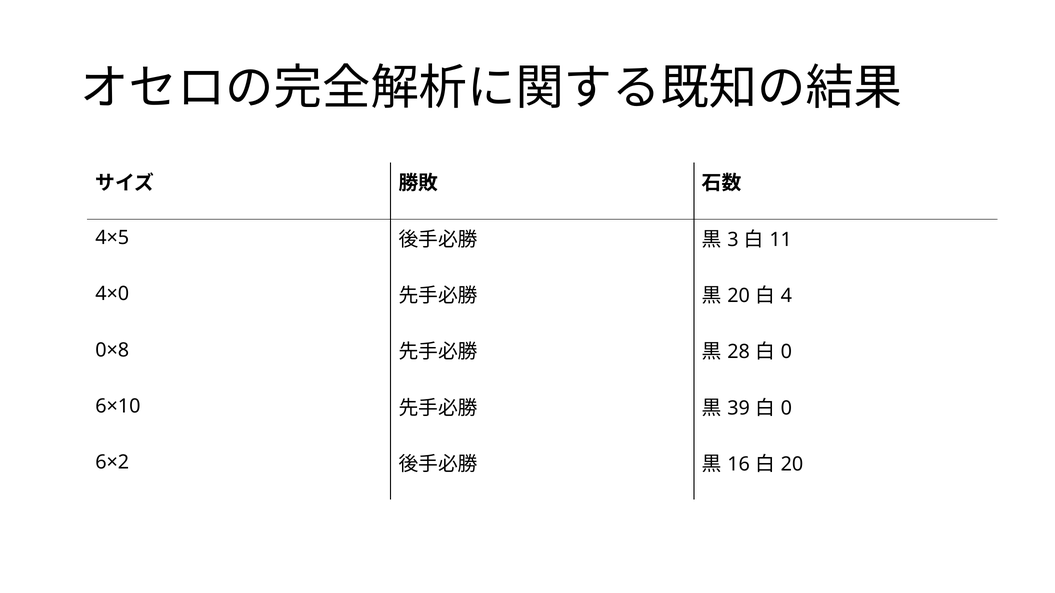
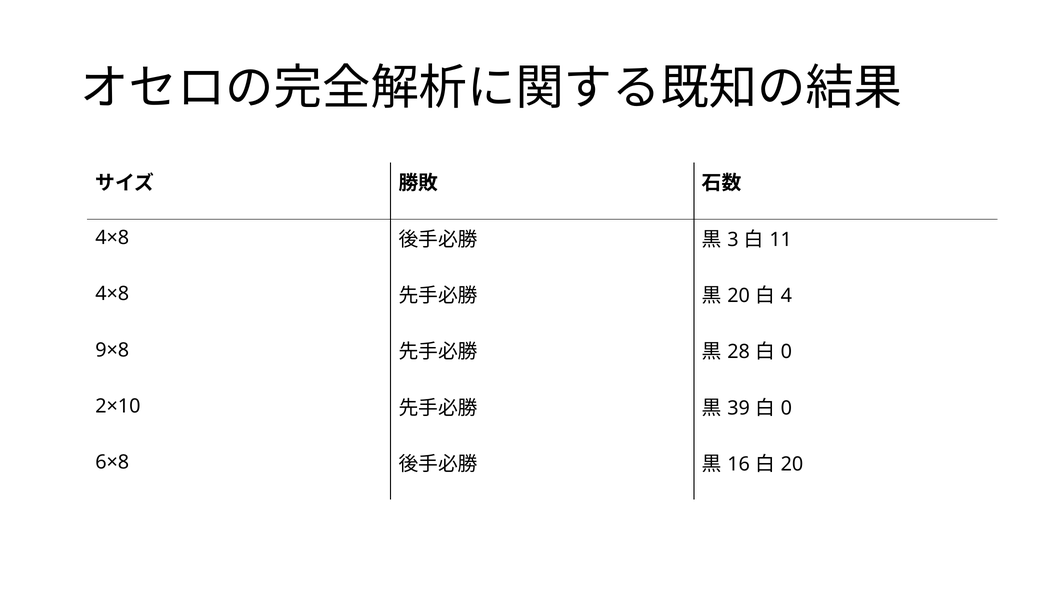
4×5: 4×5 -> 4×8 (112, 238)
4×0: 4×0 -> 4×8 (112, 294)
0×8: 0×8 -> 9×8 (112, 350)
6×10: 6×10 -> 2×10 (118, 407)
6×2: 6×2 -> 6×8 (112, 463)
